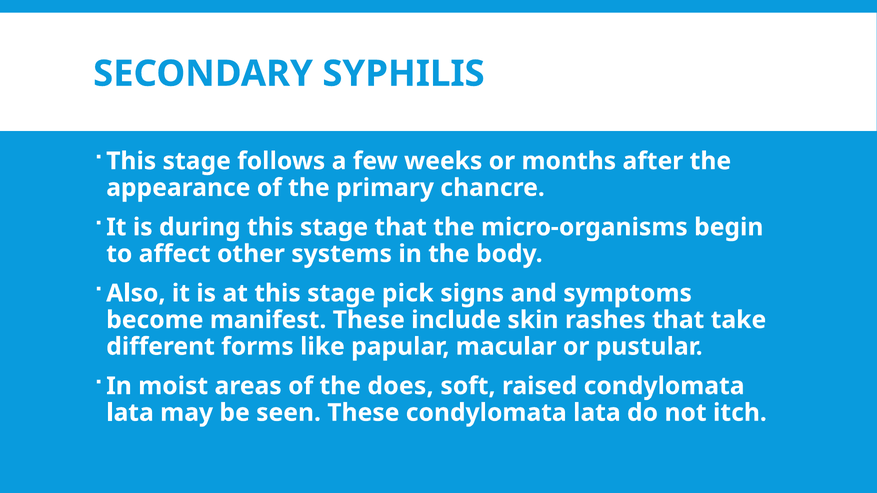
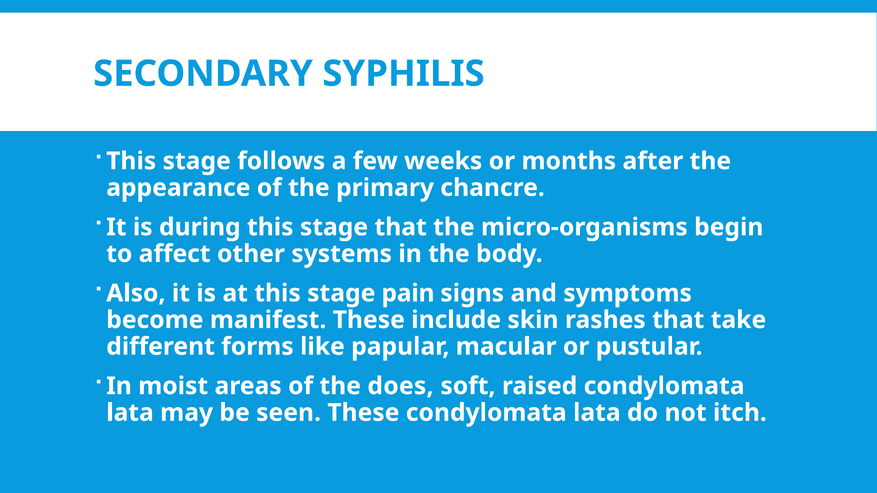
pick: pick -> pain (408, 293)
